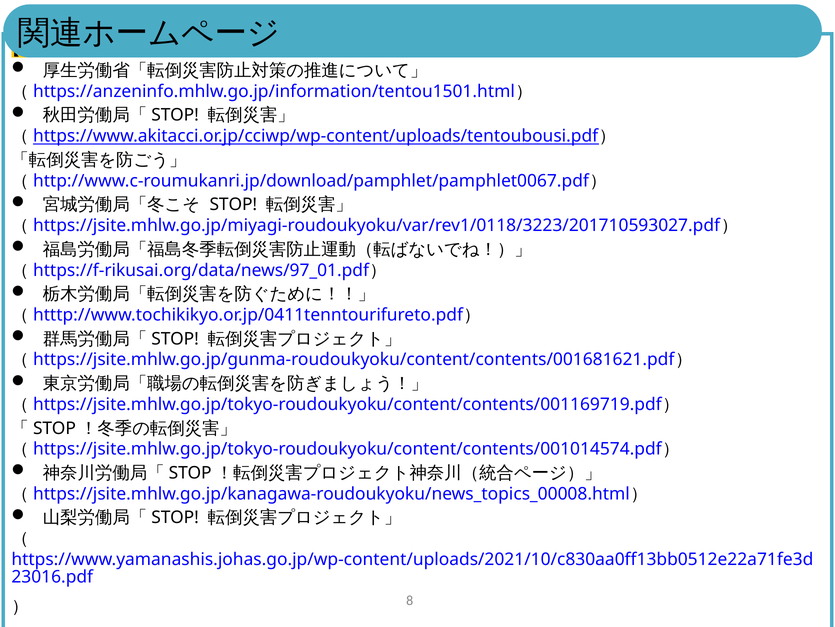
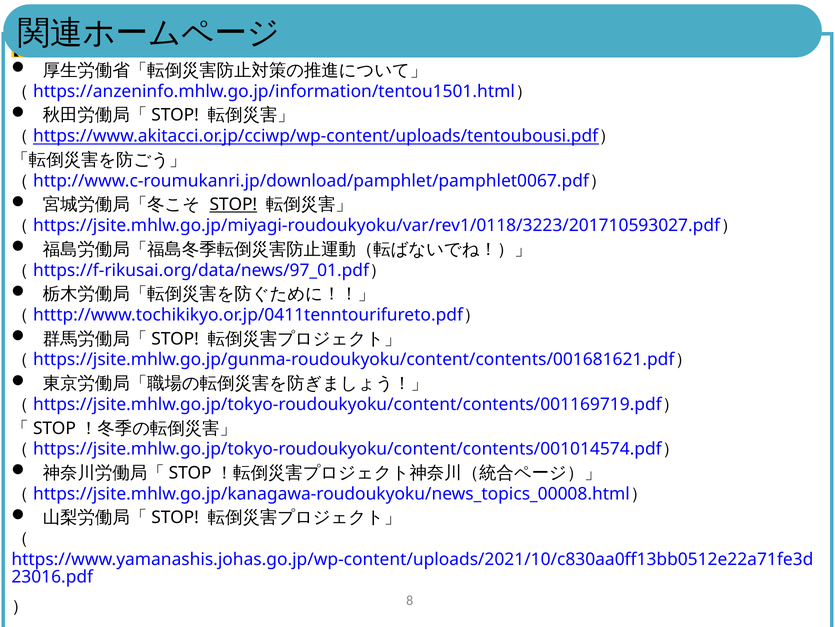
STOP underline: none -> present (233, 204)
